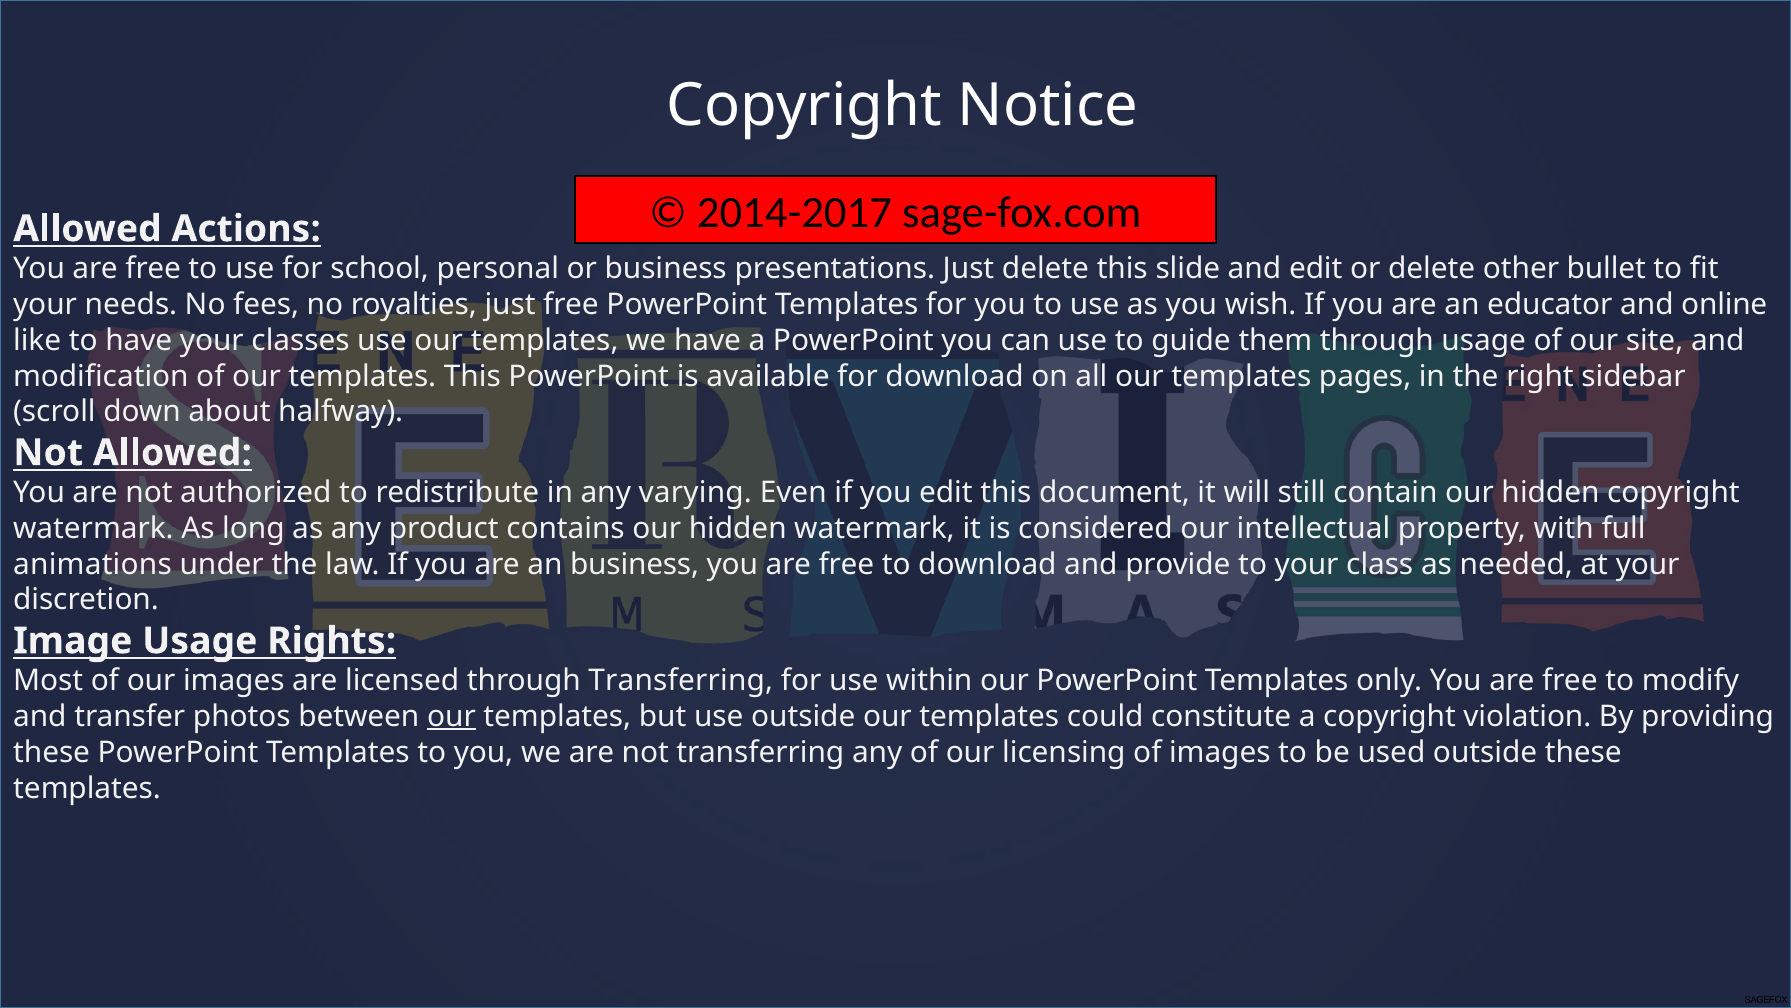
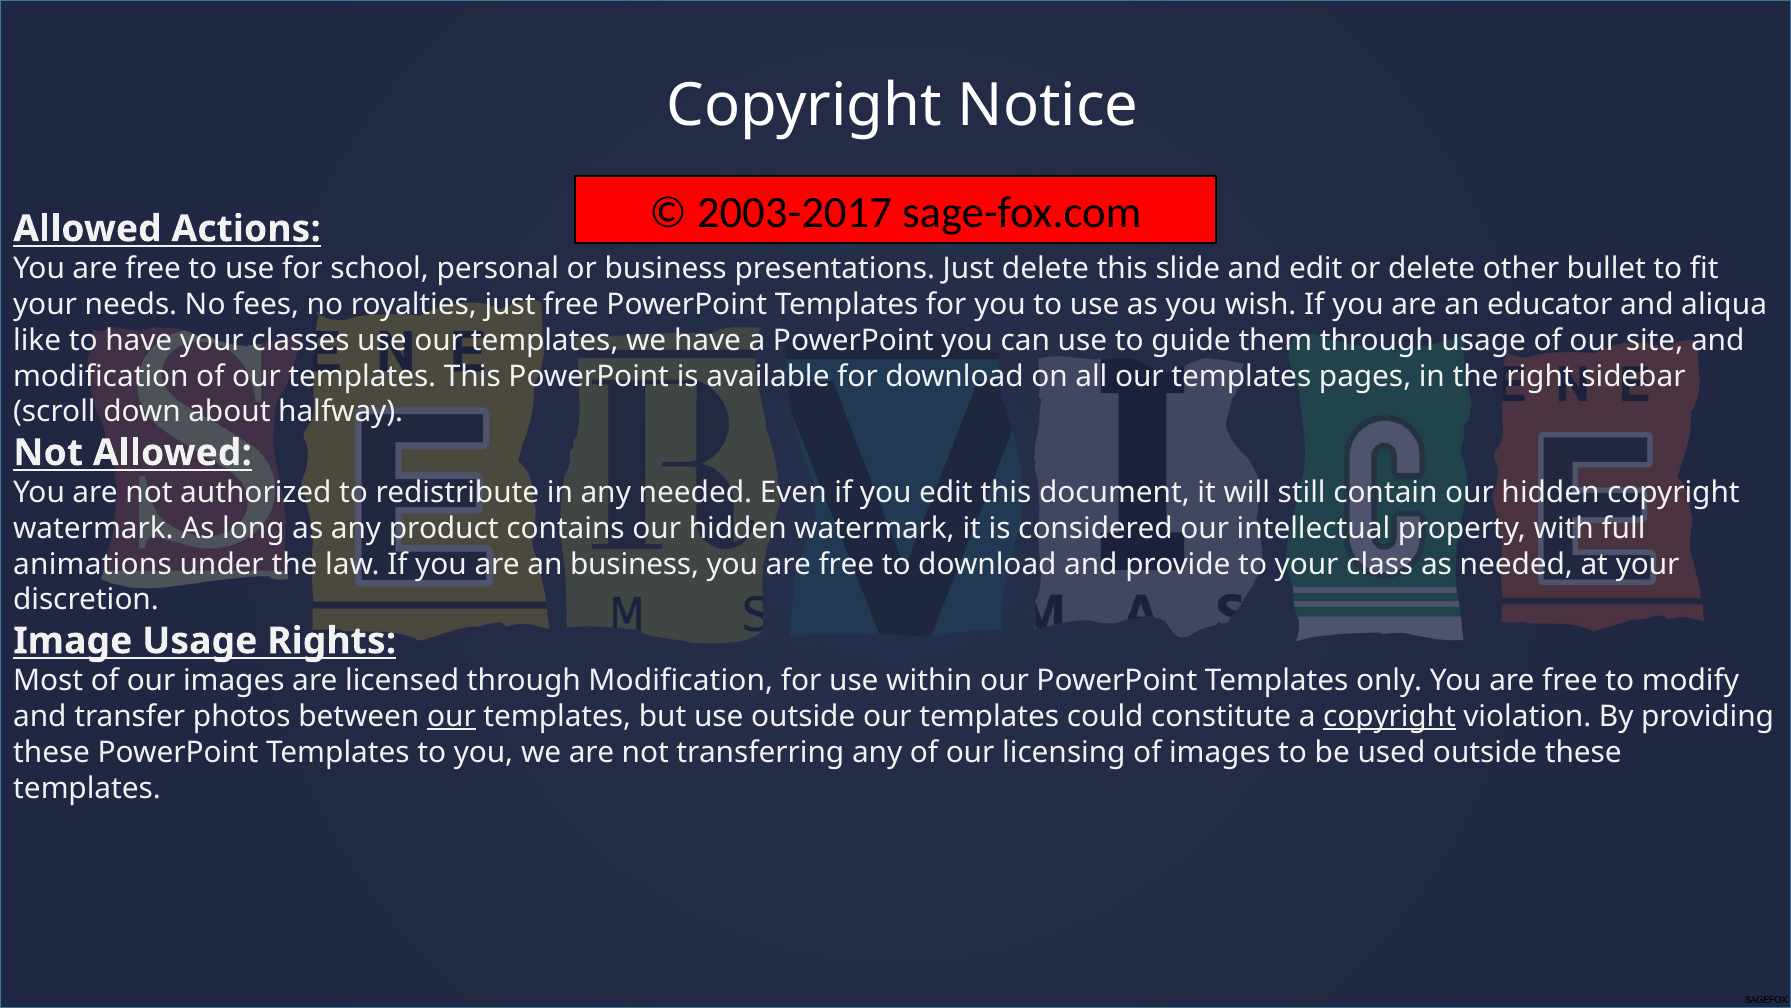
2014-2017: 2014-2017 -> 2003-2017 (794, 213)
online: online -> aliqua (1724, 304)
any varying: varying -> needed (695, 492)
through Transferring: Transferring -> Modification (681, 680)
copyright underline: none -> present (1390, 716)
